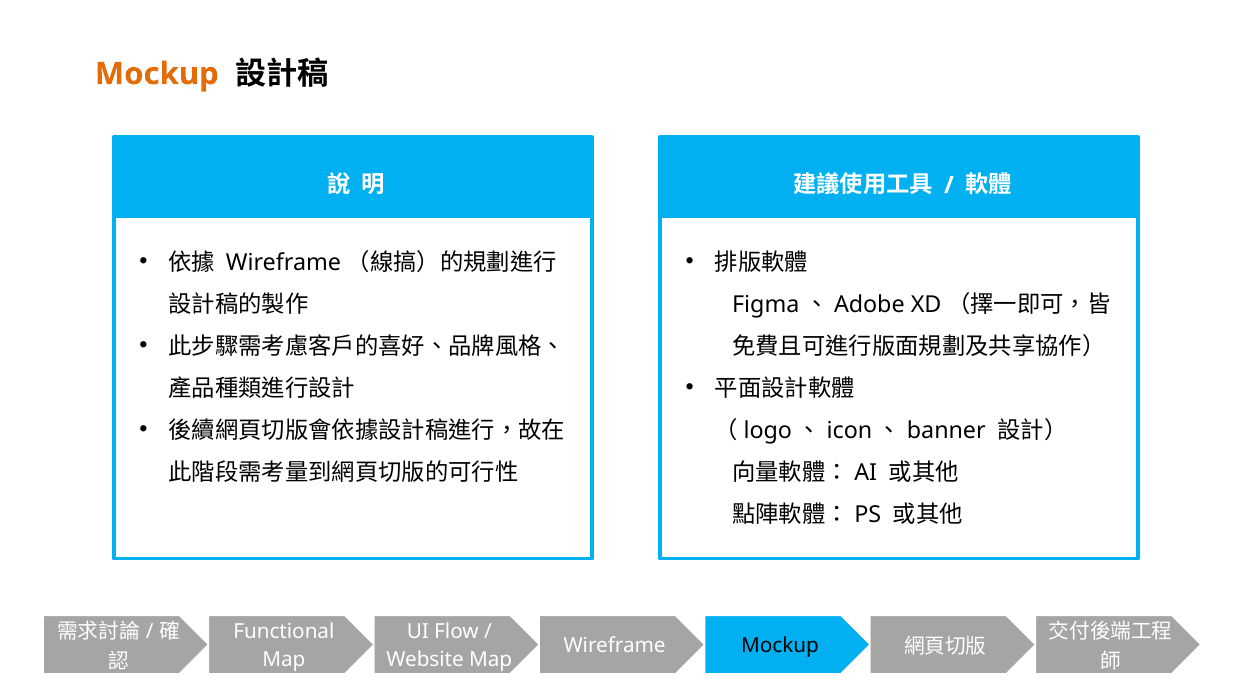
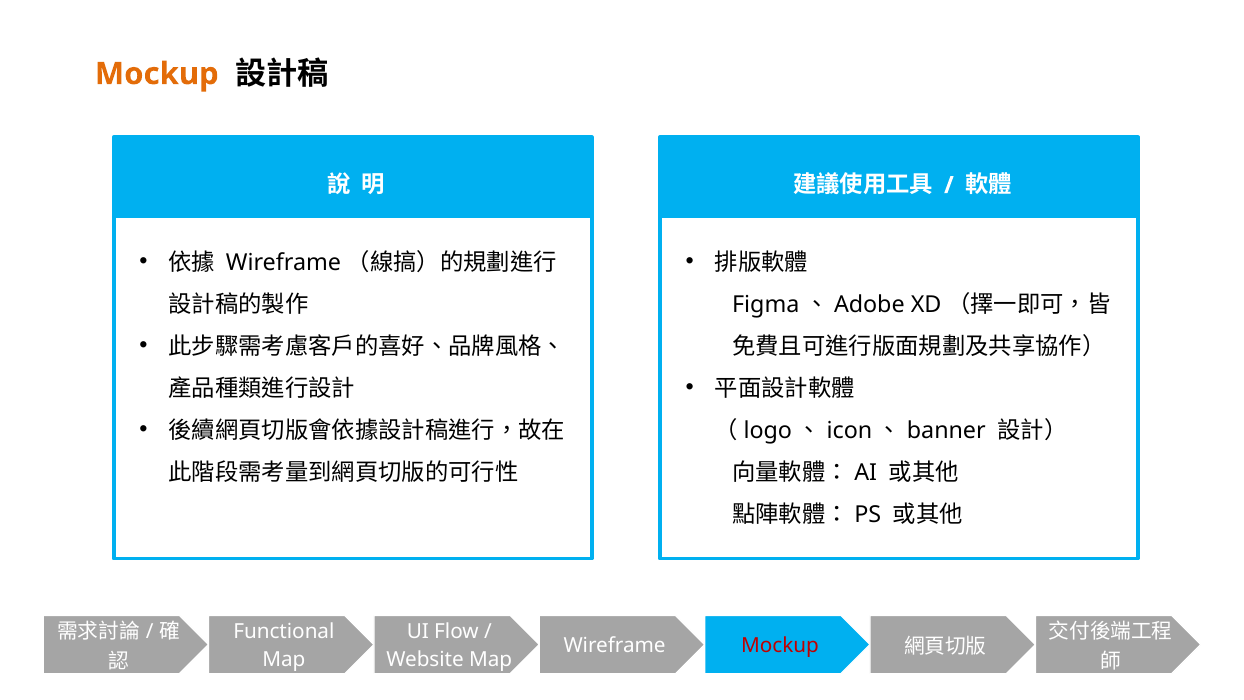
Mockup colour: black -> red (780, 645)
